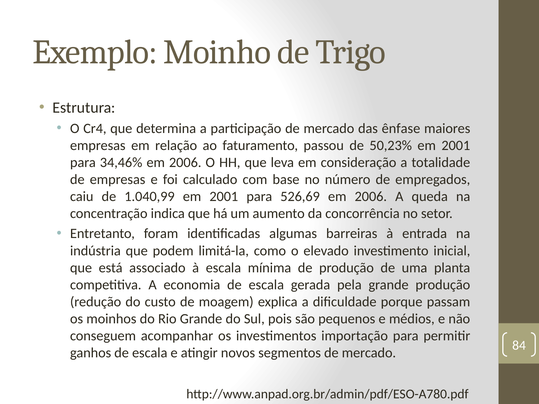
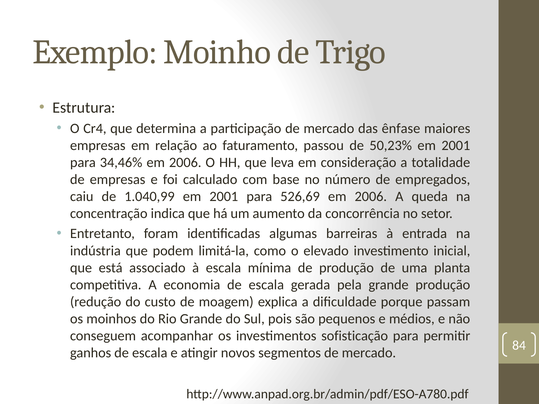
importação: importação -> sofisticação (355, 336)
